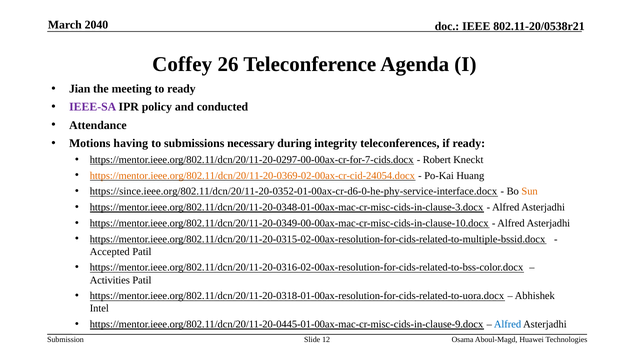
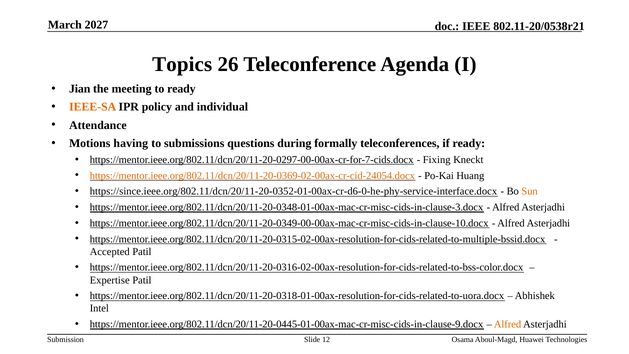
2040: 2040 -> 2027 (96, 25)
Coffey: Coffey -> Topics (182, 64)
IEEE-SA colour: purple -> orange (93, 107)
conducted: conducted -> individual (222, 107)
necessary: necessary -> questions (251, 143)
integrity: integrity -> formally (336, 143)
Robert: Robert -> Fixing (437, 160)
Activities: Activities -> Expertise (110, 280)
Alfred colour: blue -> orange (508, 324)
